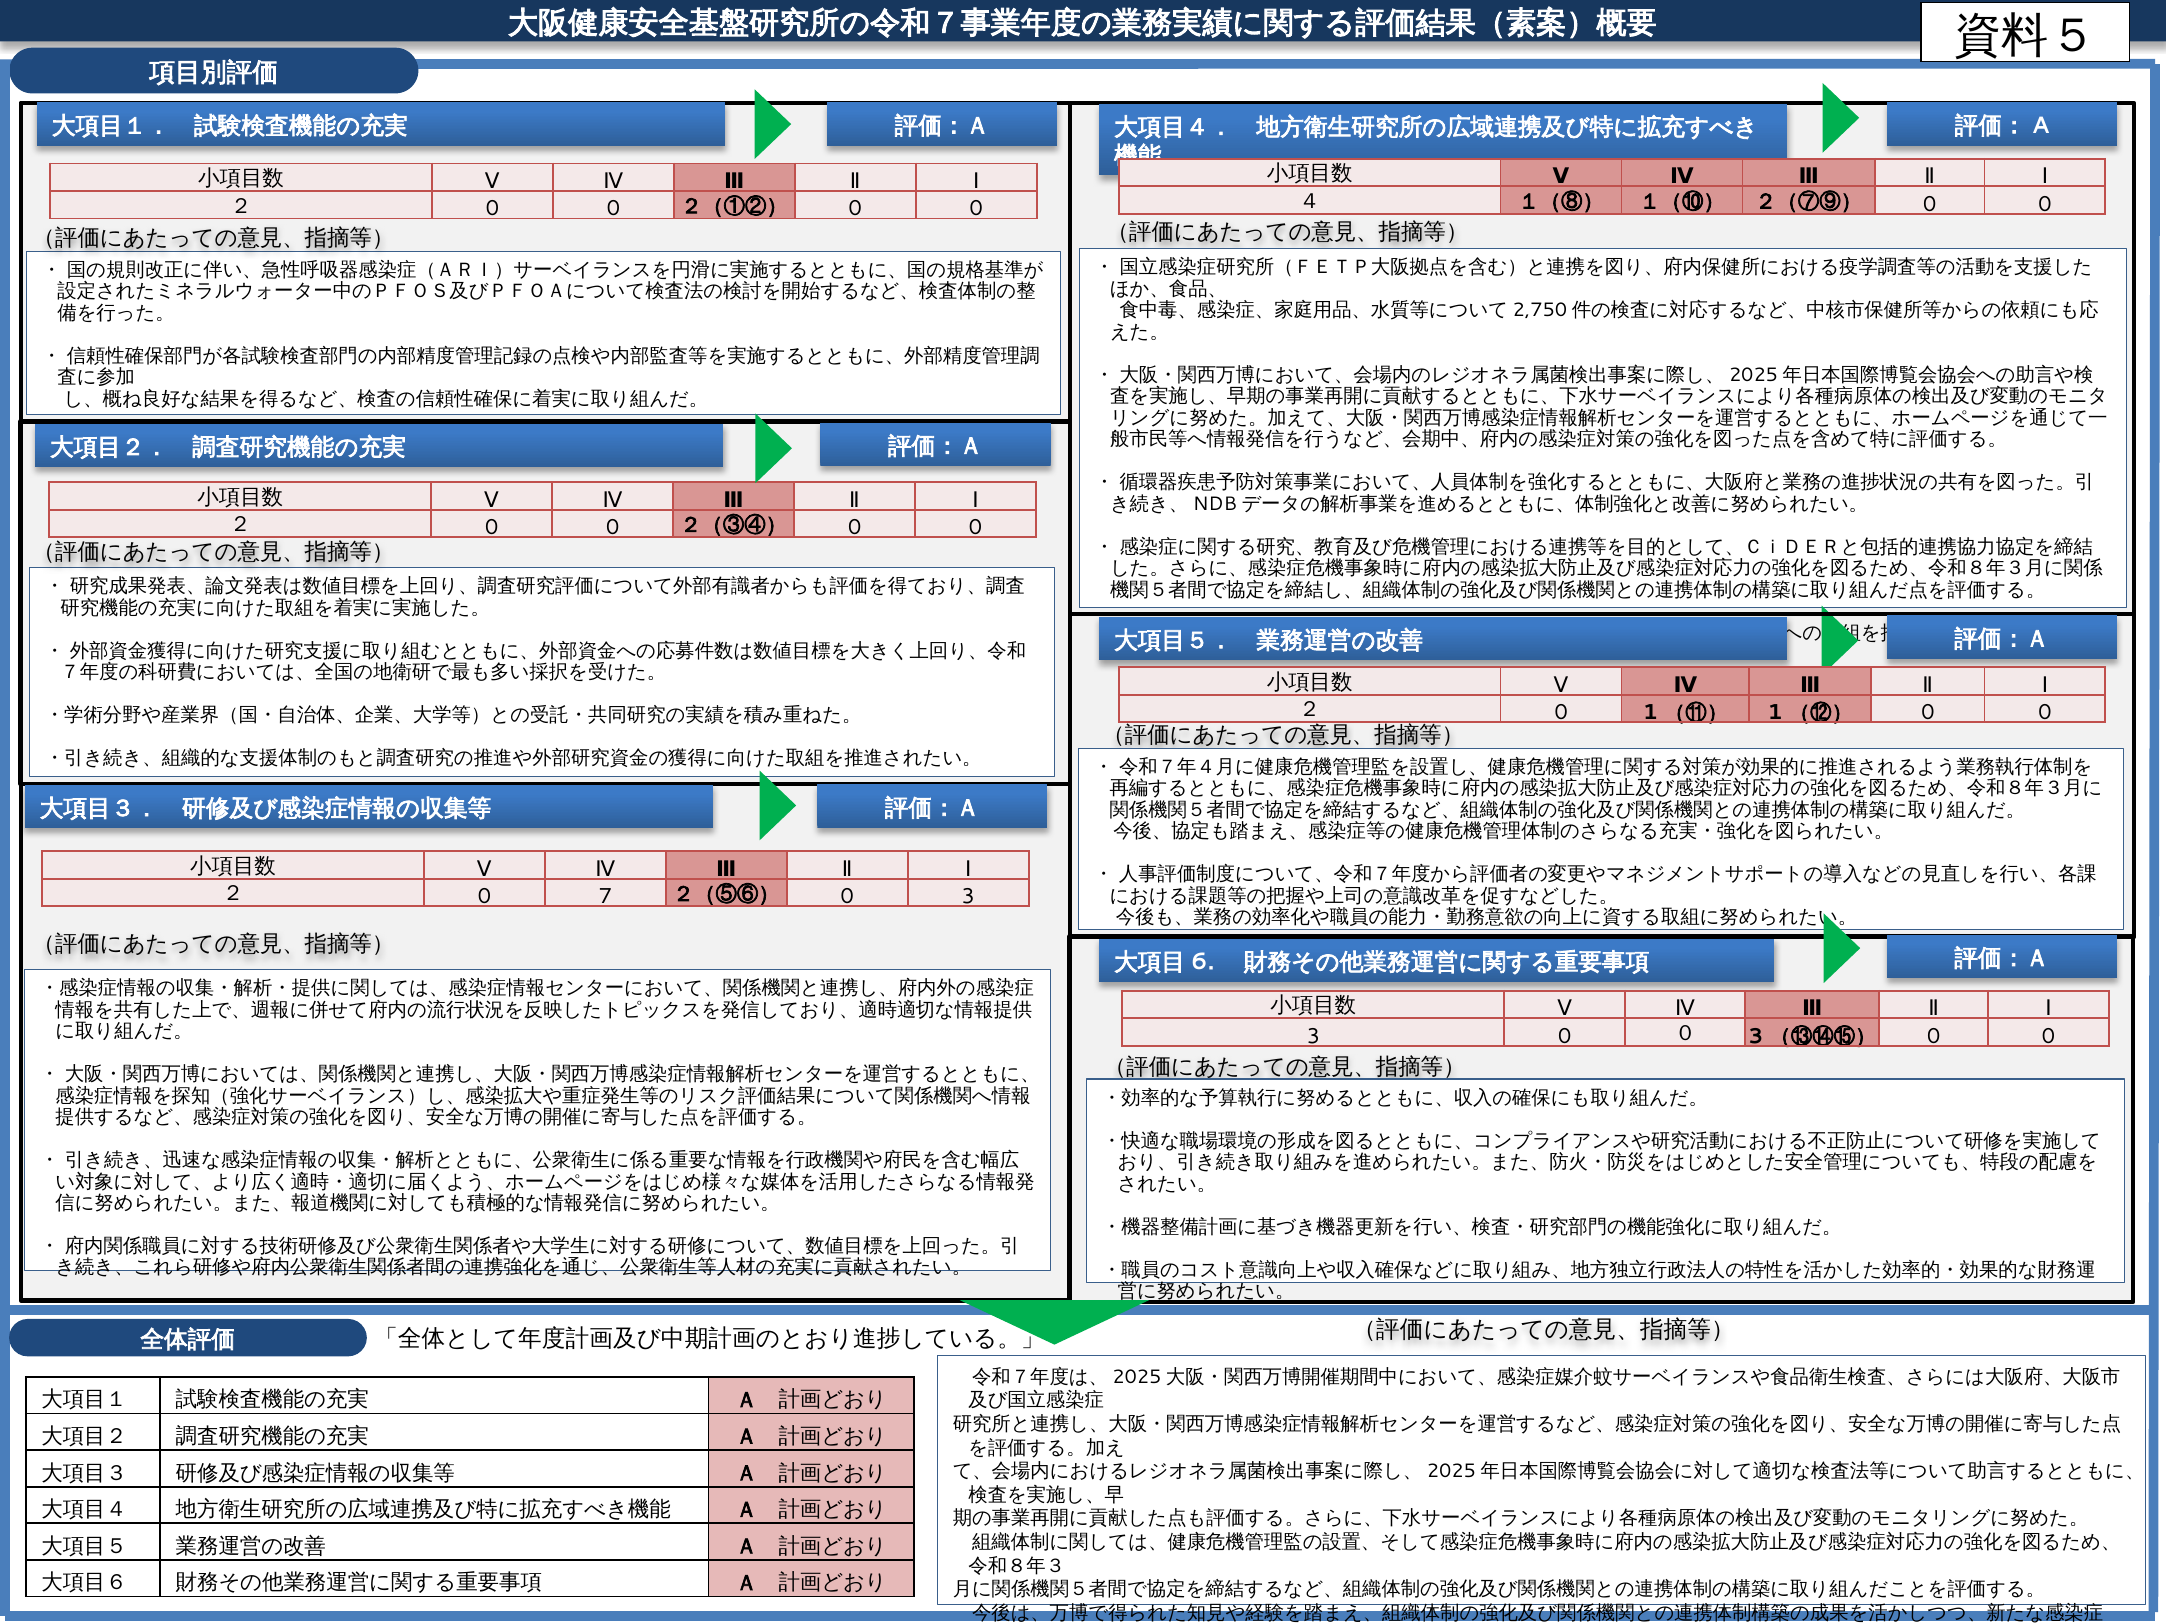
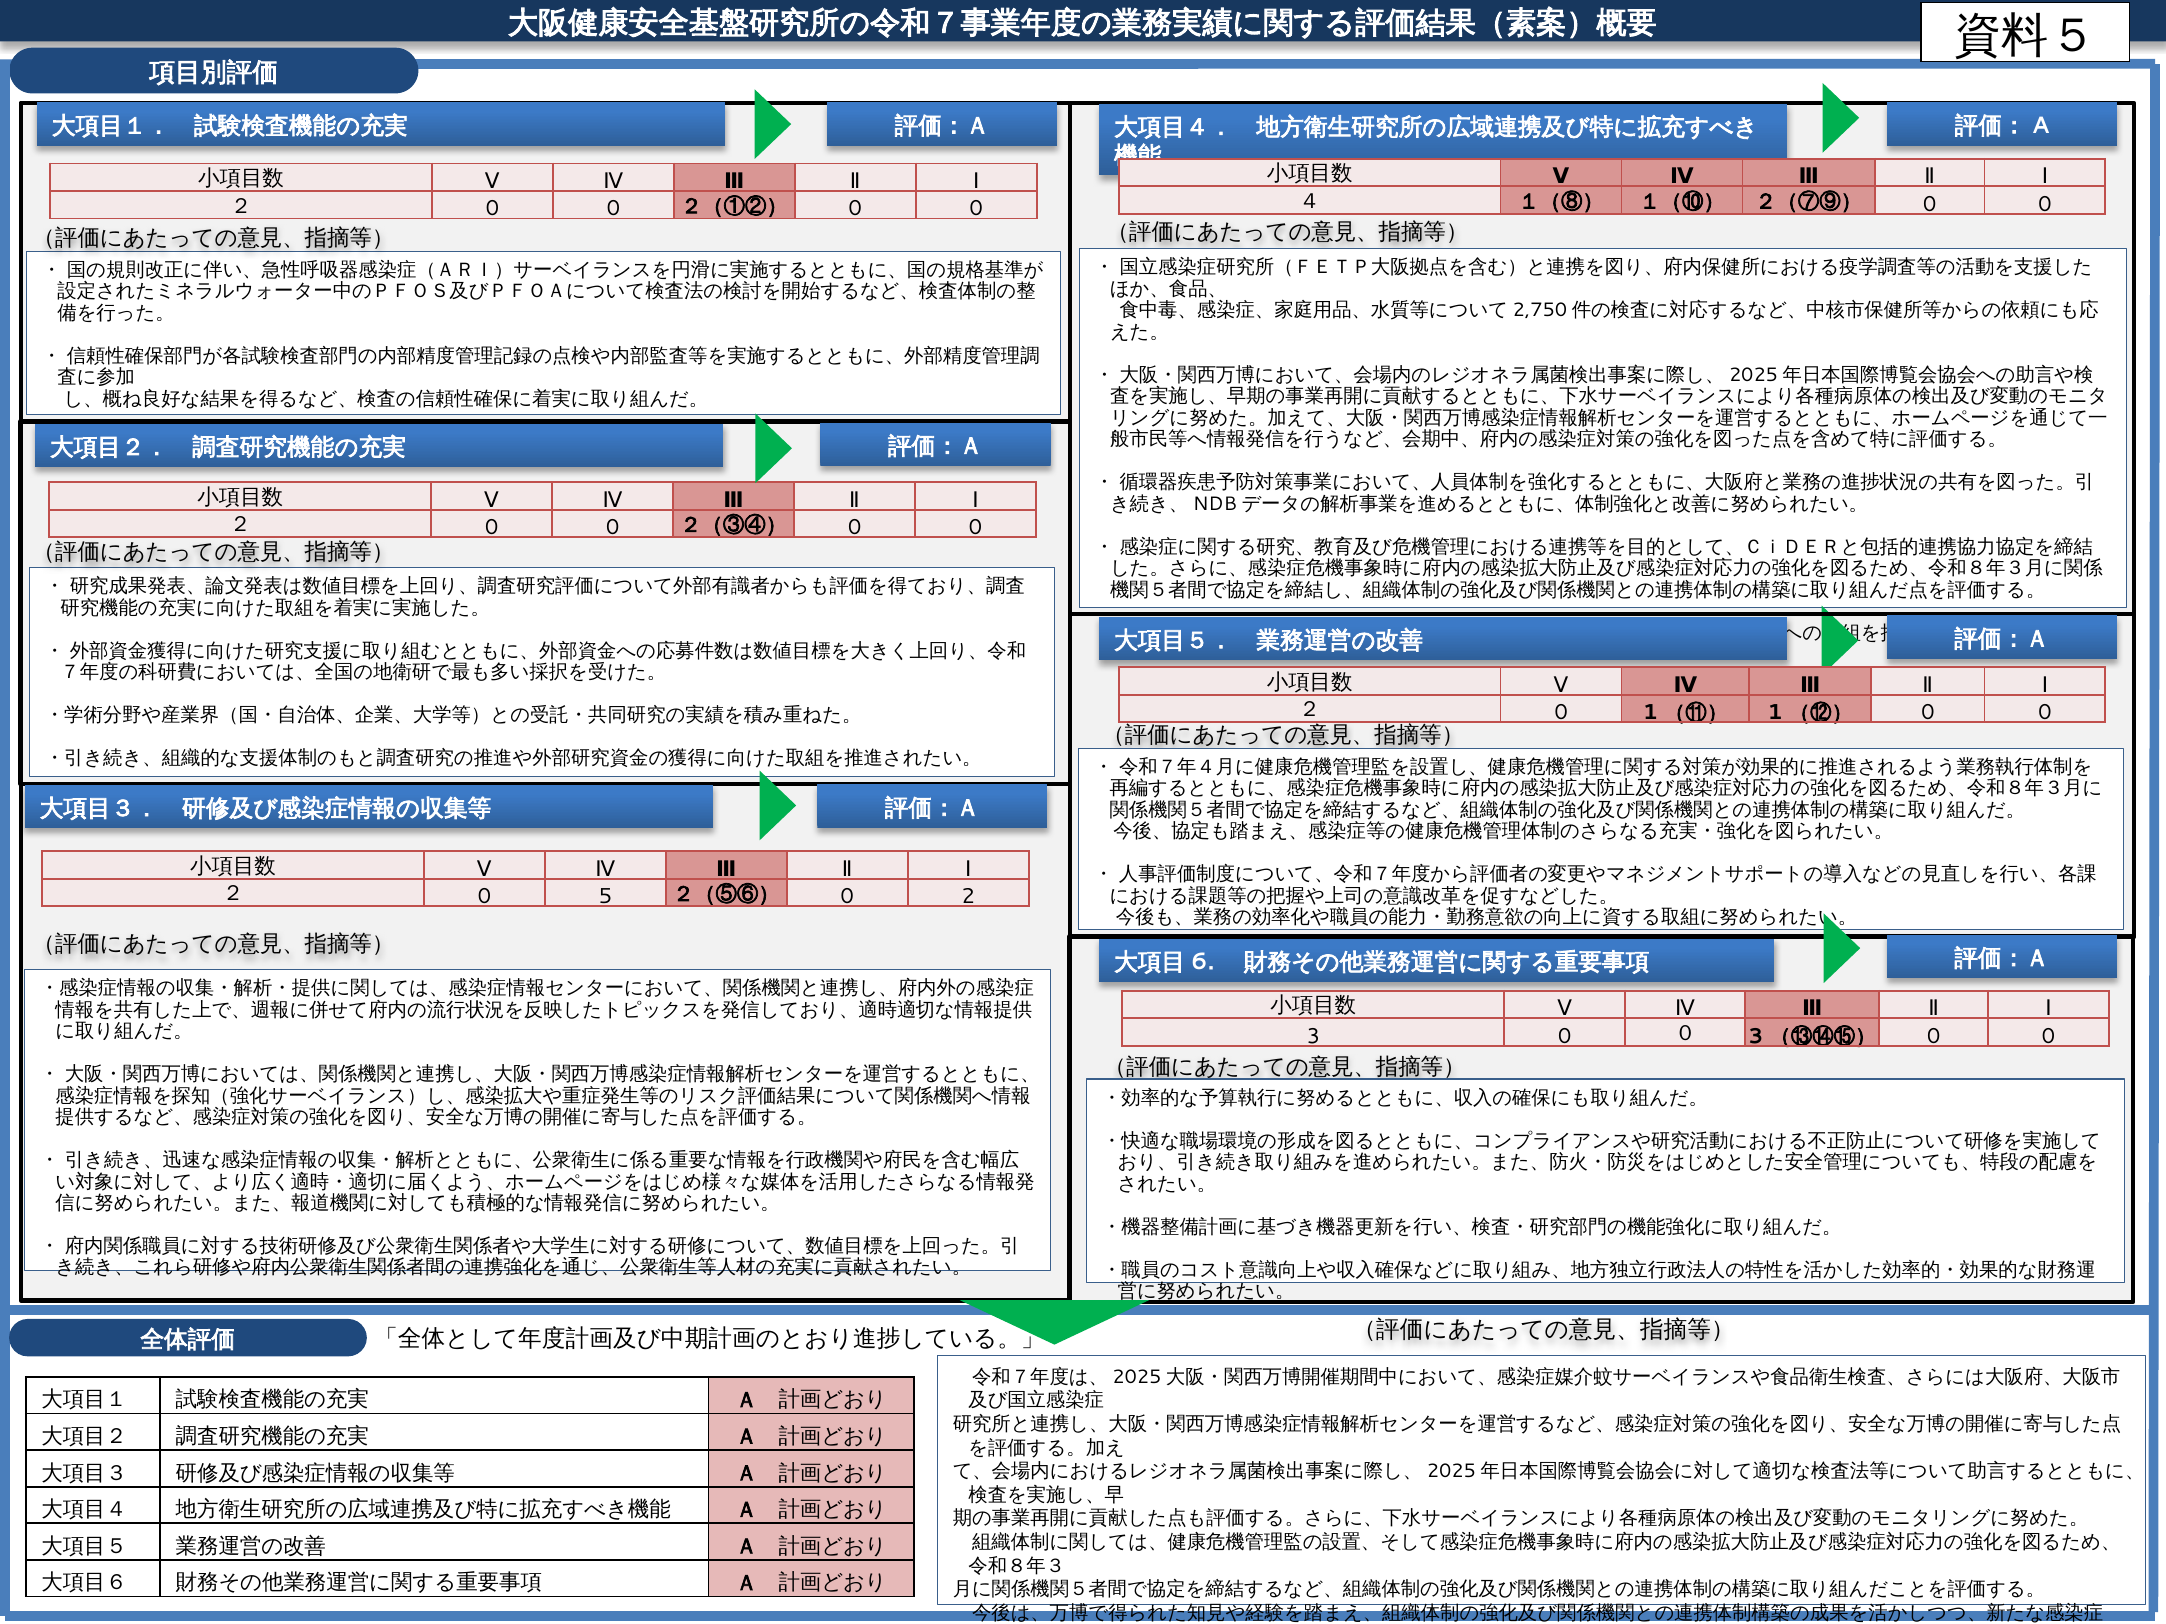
7: 7 -> 5 (605, 897)
0 3: 3 -> 2 (968, 897)
